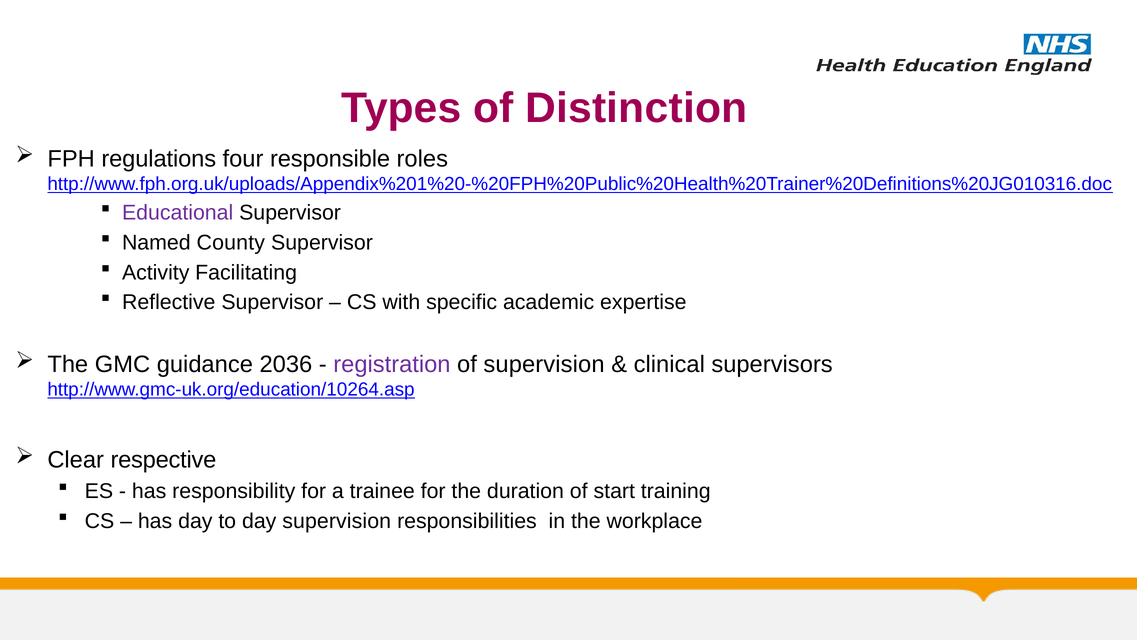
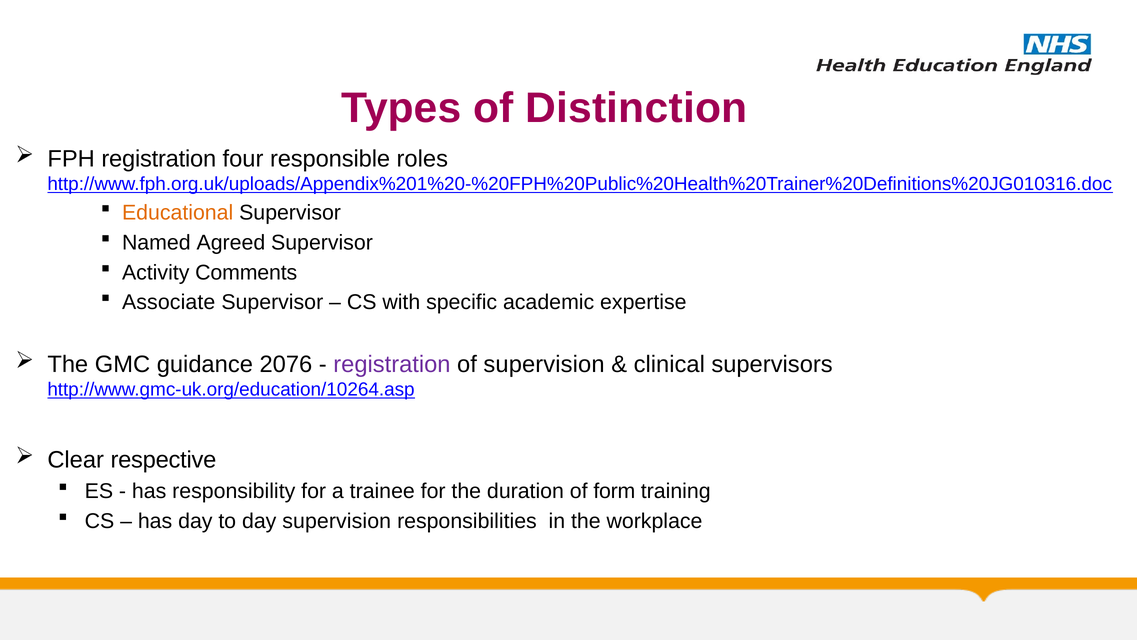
FPH regulations: regulations -> registration (159, 159)
Educational colour: purple -> orange (178, 213)
County: County -> Agreed (231, 243)
Facilitating: Facilitating -> Comments (246, 272)
Reflective: Reflective -> Associate (169, 302)
2036: 2036 -> 2076 (286, 364)
start: start -> form (614, 491)
